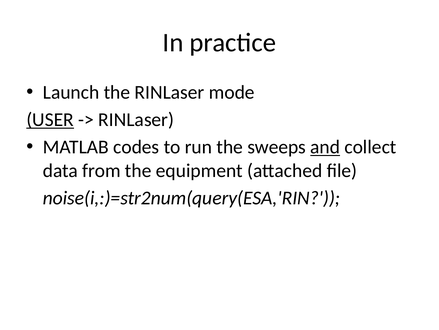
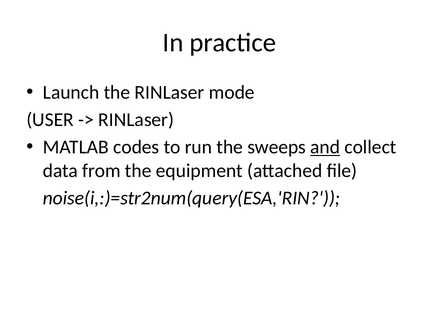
USER underline: present -> none (50, 119)
